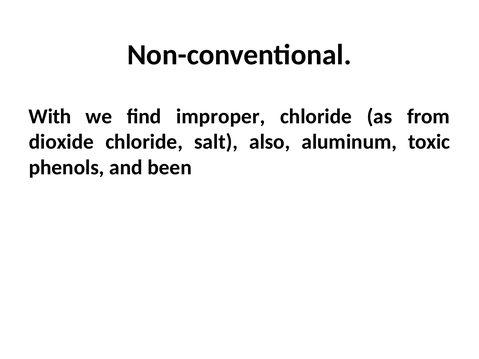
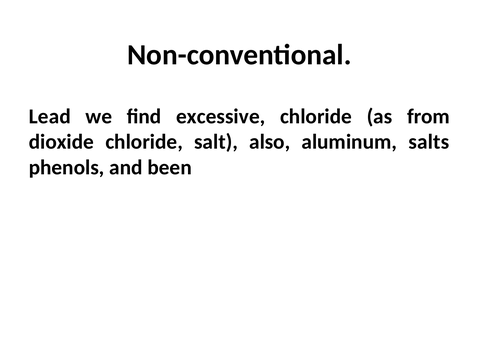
With: With -> Lead (50, 116)
improper: improper -> excessive (221, 116)
toxic: toxic -> salts (429, 142)
